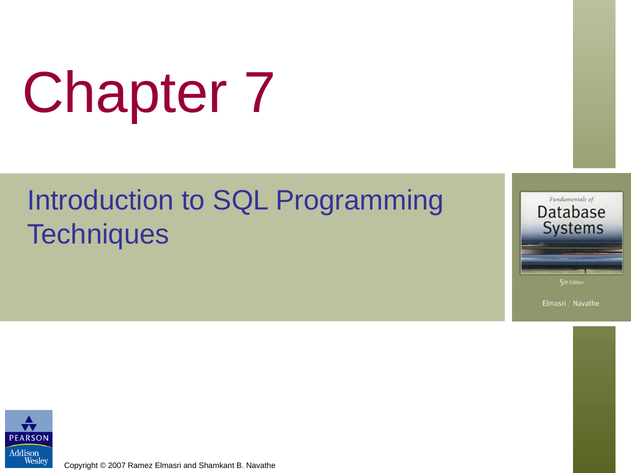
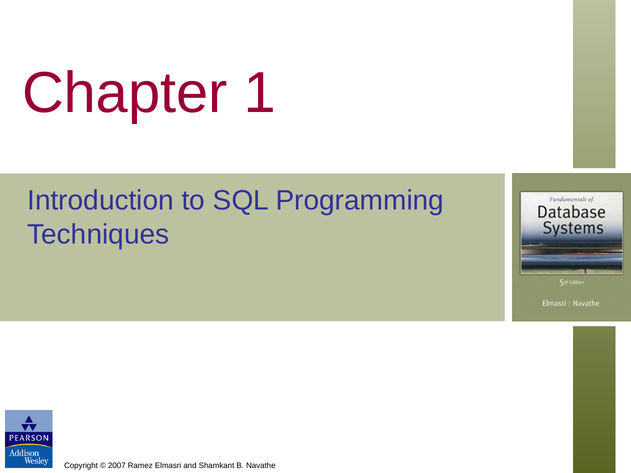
7: 7 -> 1 (260, 93)
